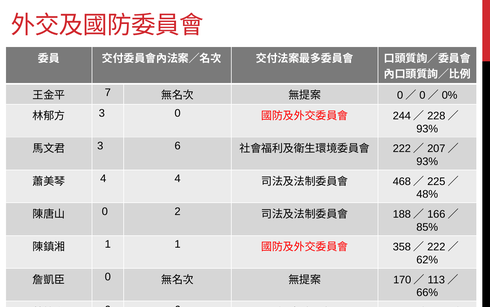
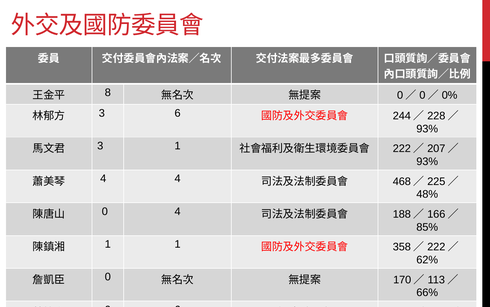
7: 7 -> 8 (108, 92)
3 0: 0 -> 6 (178, 113)
3 6: 6 -> 1 (178, 146)
0 2: 2 -> 4 (178, 211)
